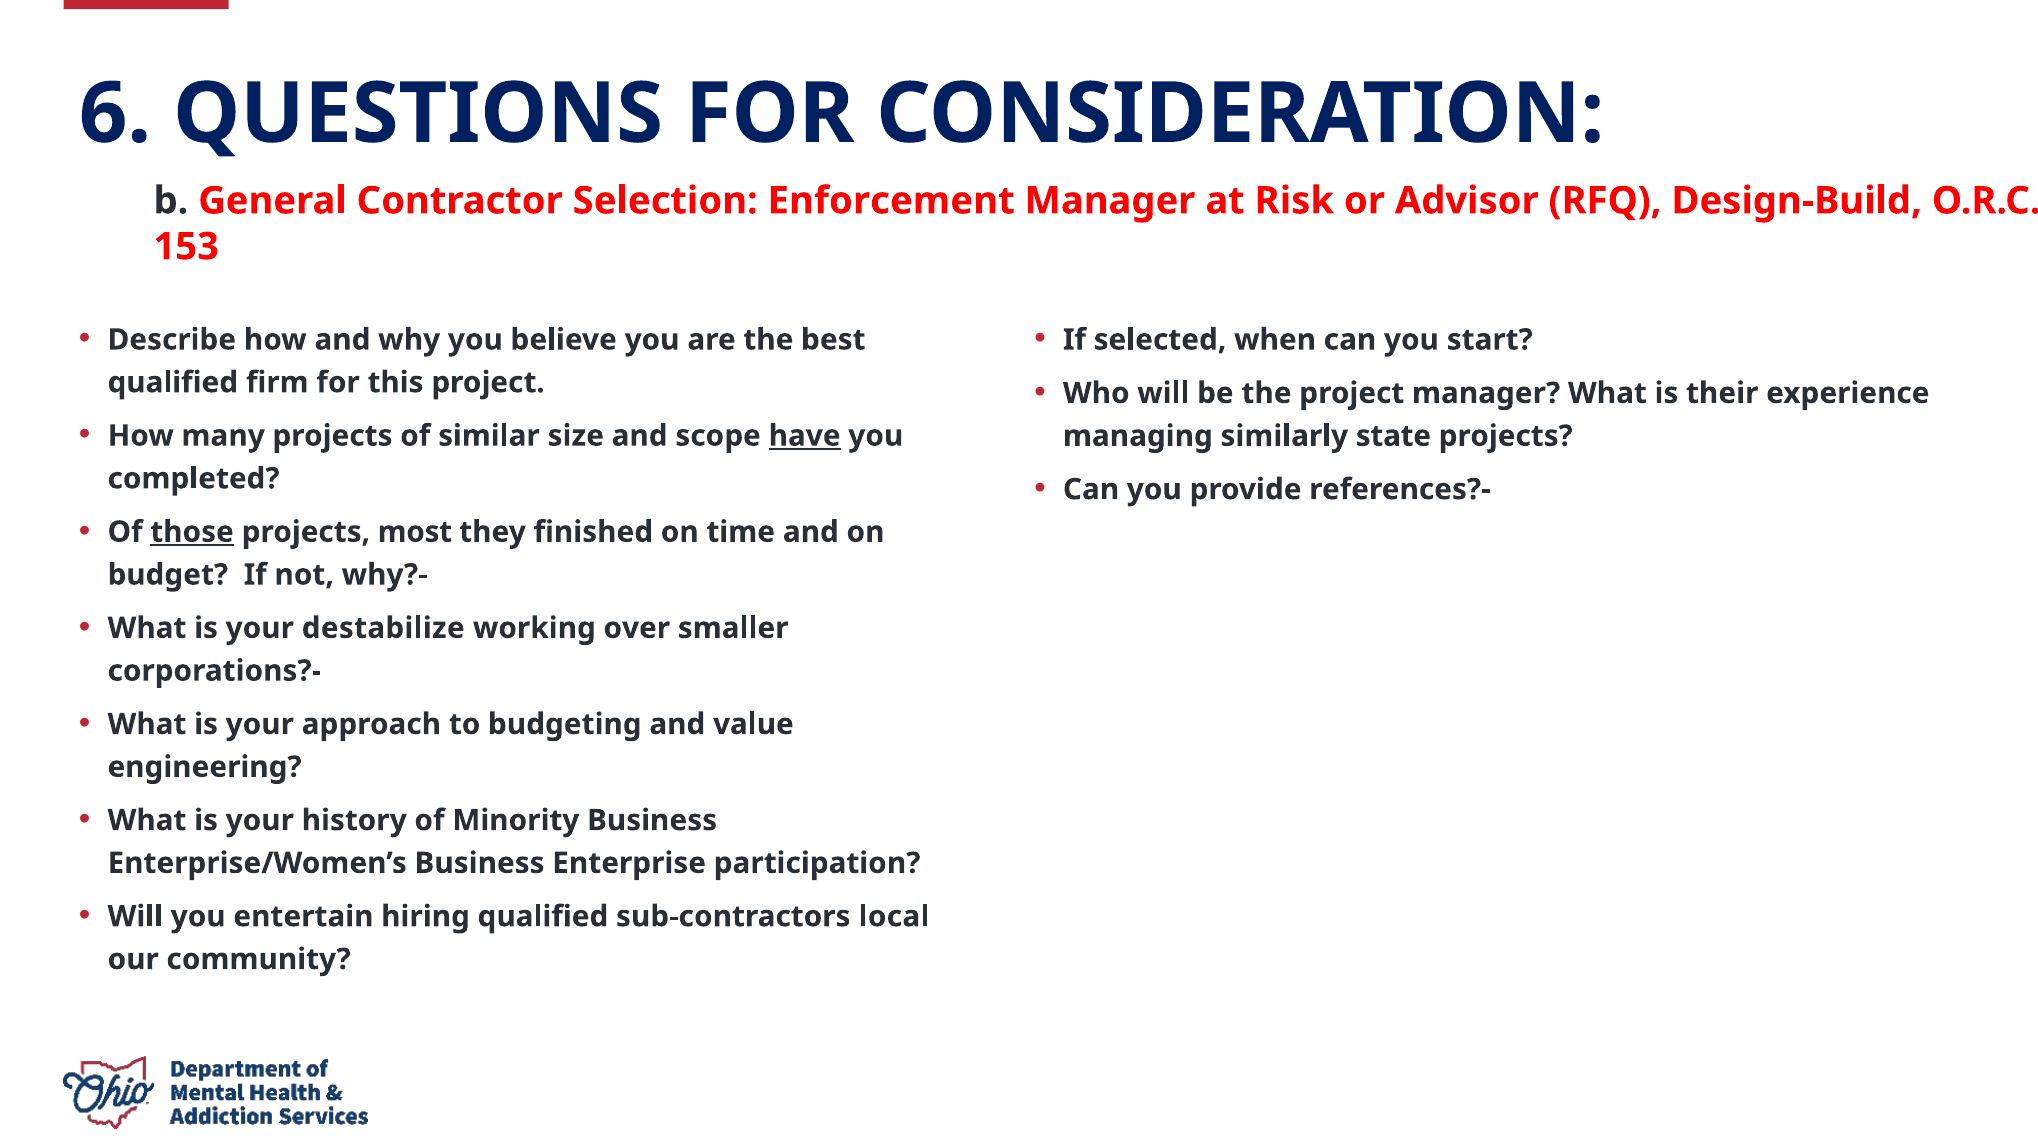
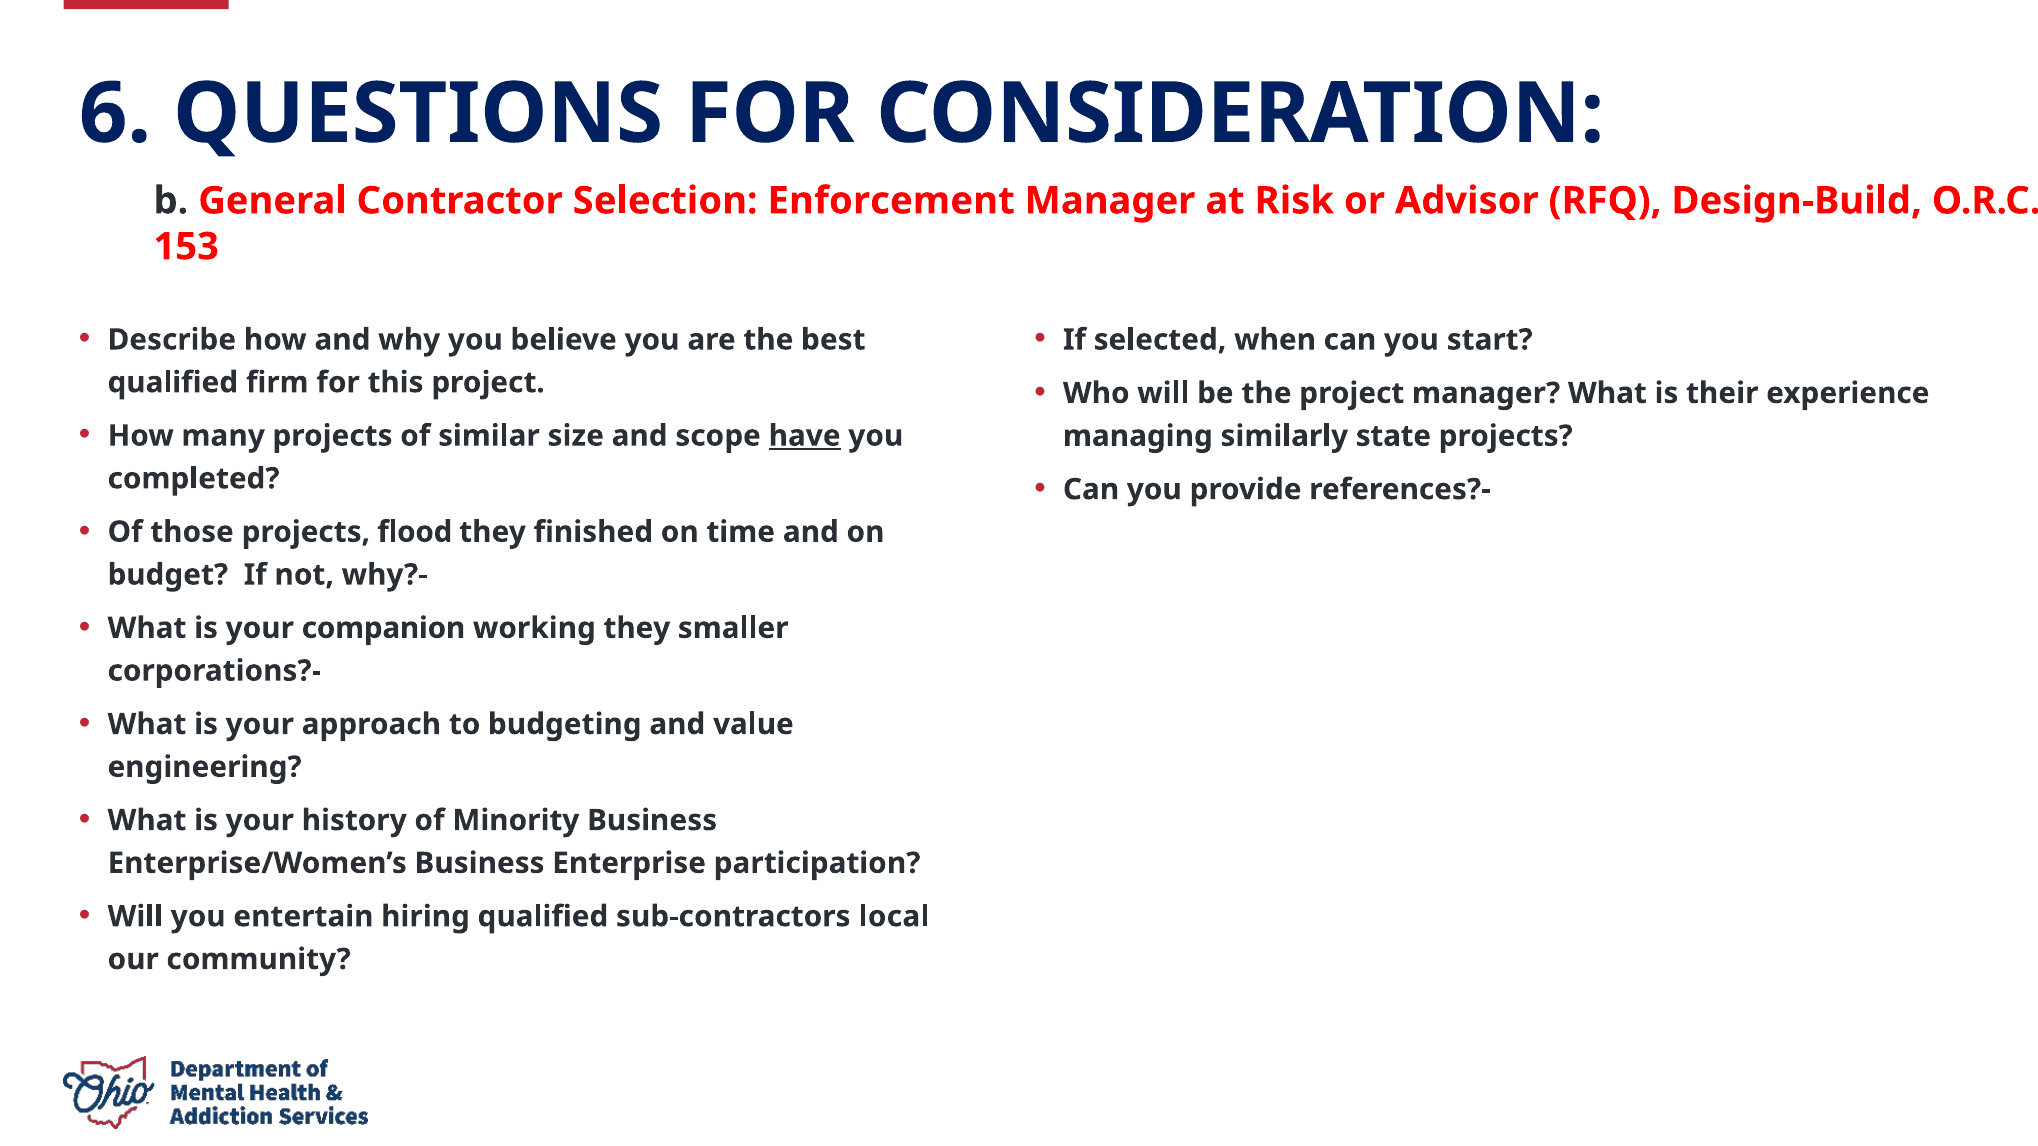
those underline: present -> none (192, 532)
most: most -> flood (415, 532)
destabilize: destabilize -> companion (383, 628)
working over: over -> they (637, 628)
